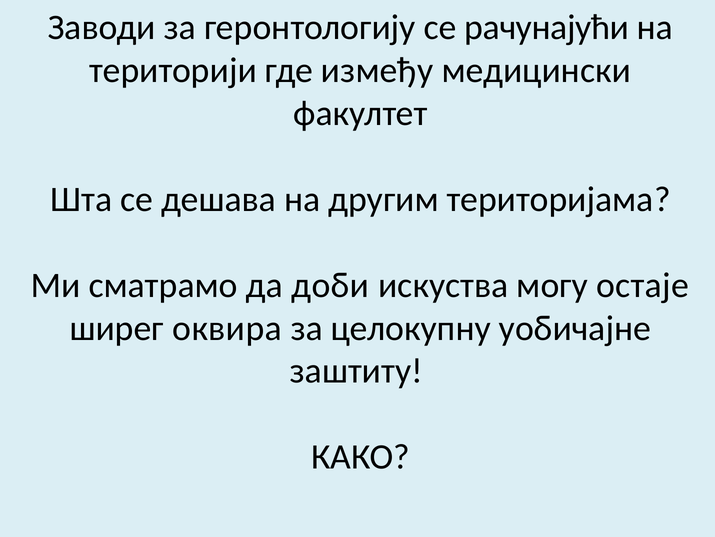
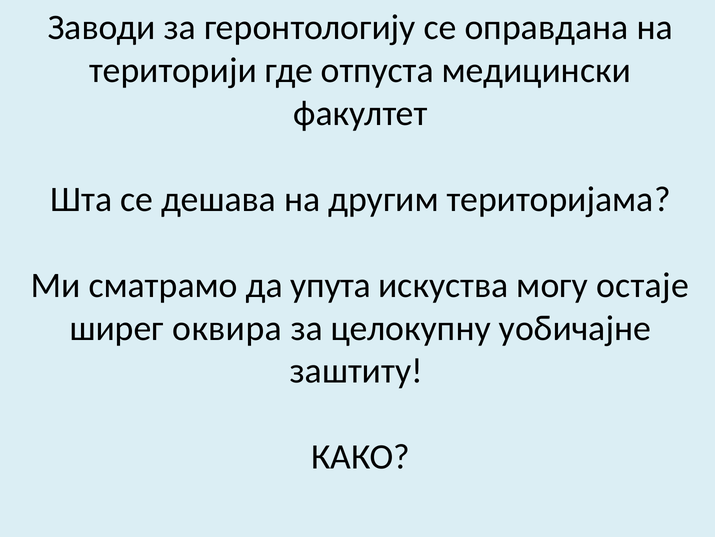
рачунајући: рачунајући -> оправдана (547, 27)
између: између -> отпуста (377, 70)
доби: доби -> упута (331, 285)
